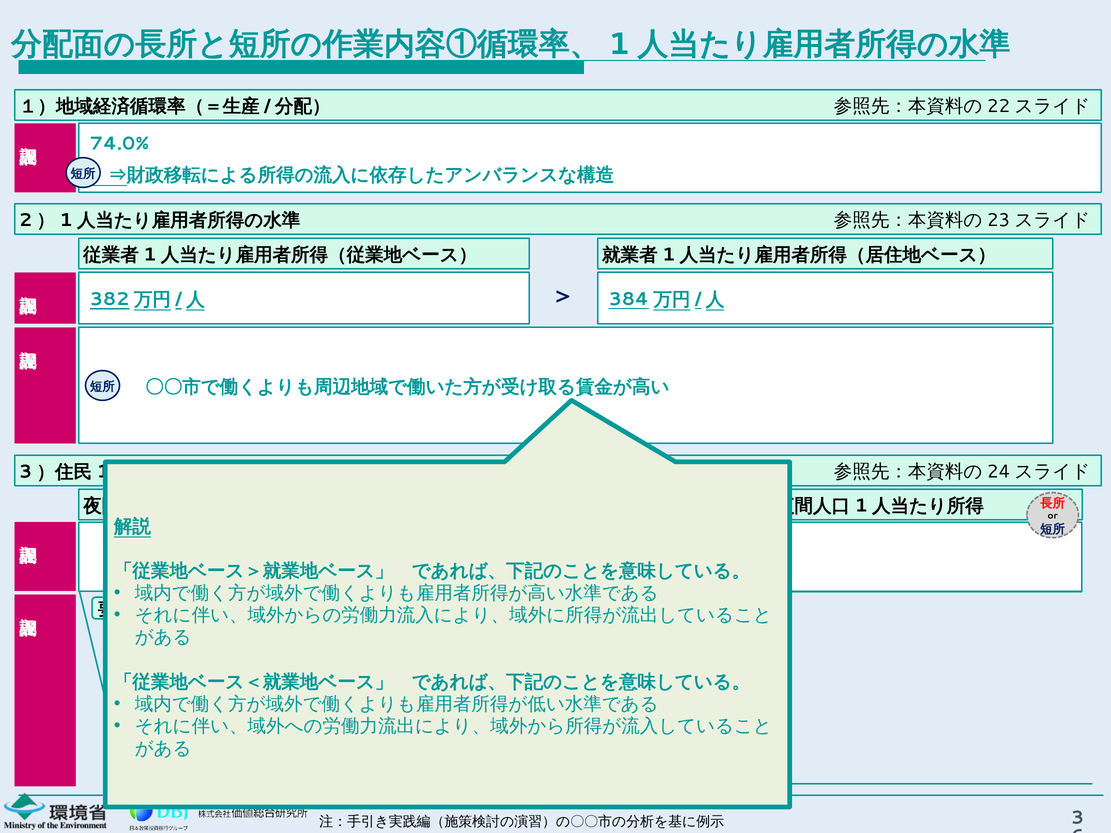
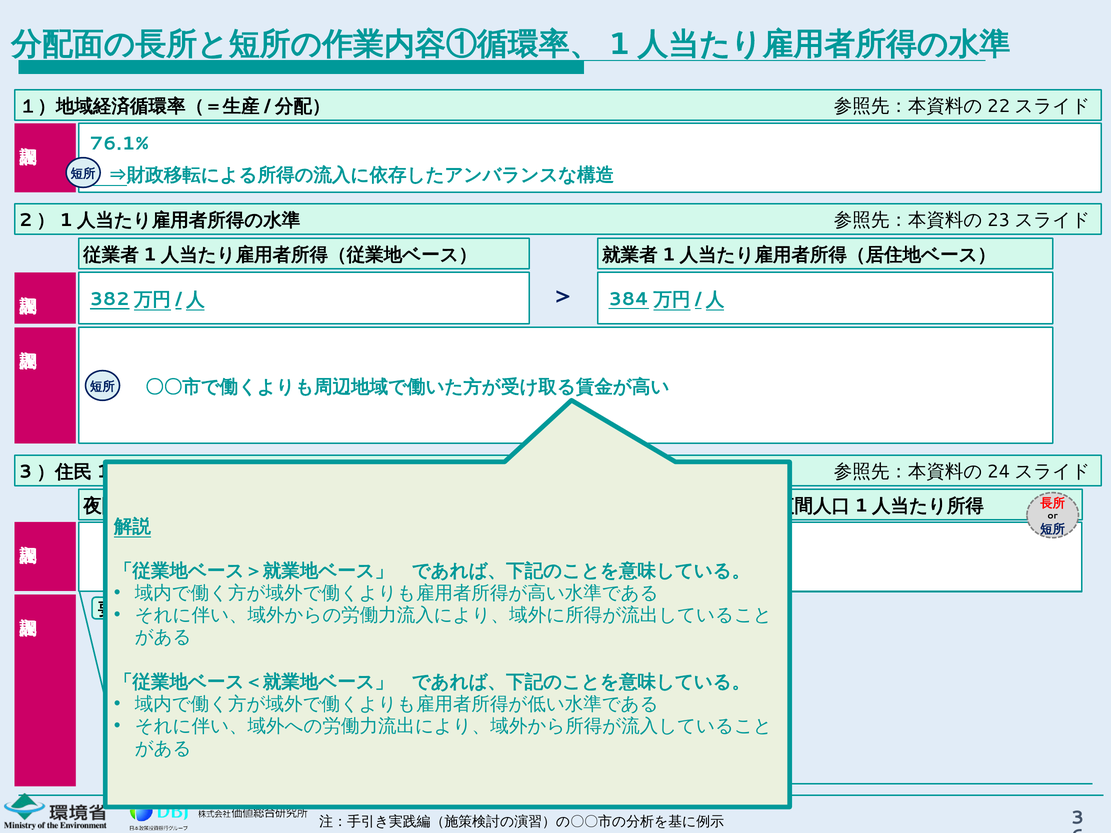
74.0%: 74.0% -> 76.1% (119, 143)
